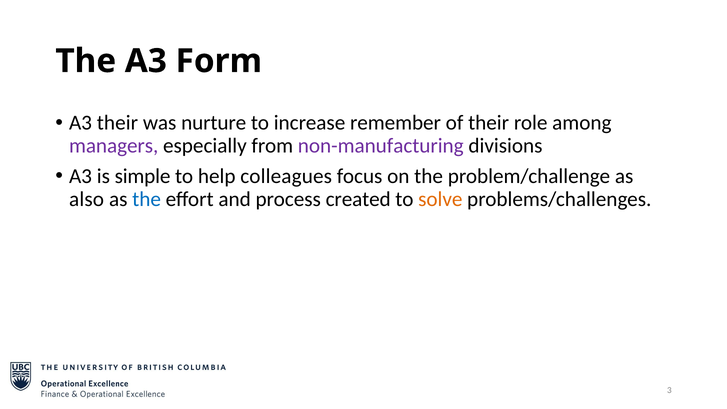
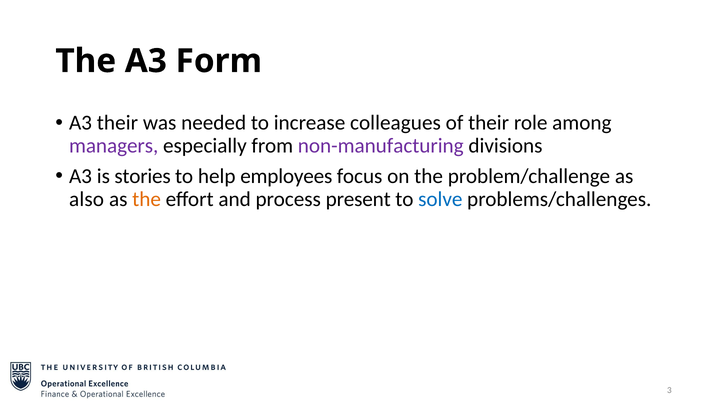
nurture: nurture -> needed (214, 123)
remember: remember -> colleagues (395, 123)
simple: simple -> stories (143, 176)
colleagues: colleagues -> employees (286, 176)
the colour: blue -> orange (147, 199)
created: created -> present (358, 199)
solve colour: orange -> blue (440, 199)
